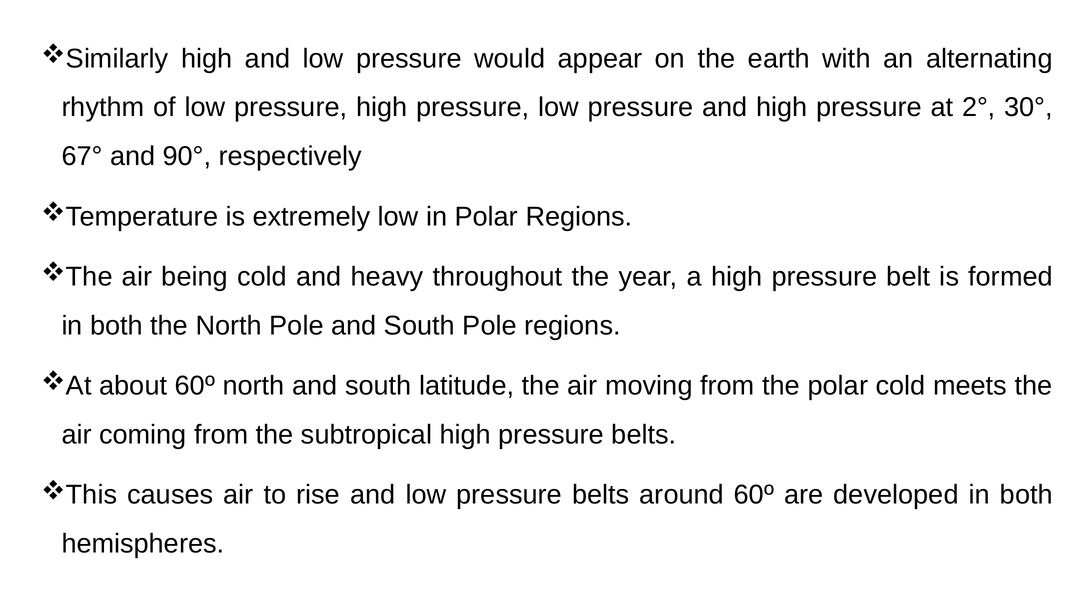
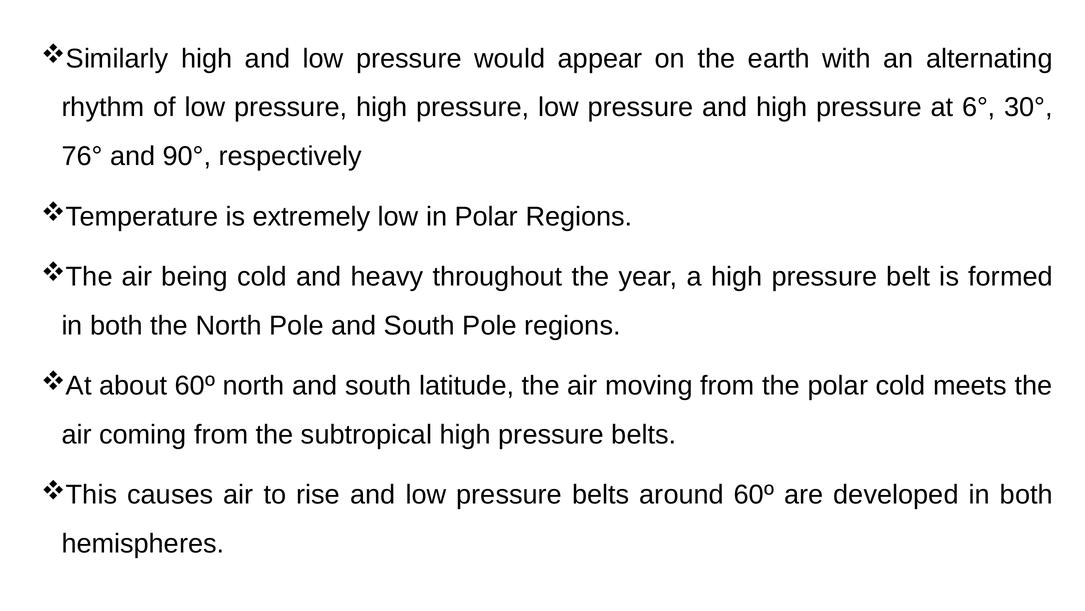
2°: 2° -> 6° (979, 107)
67°: 67° -> 76° (82, 156)
